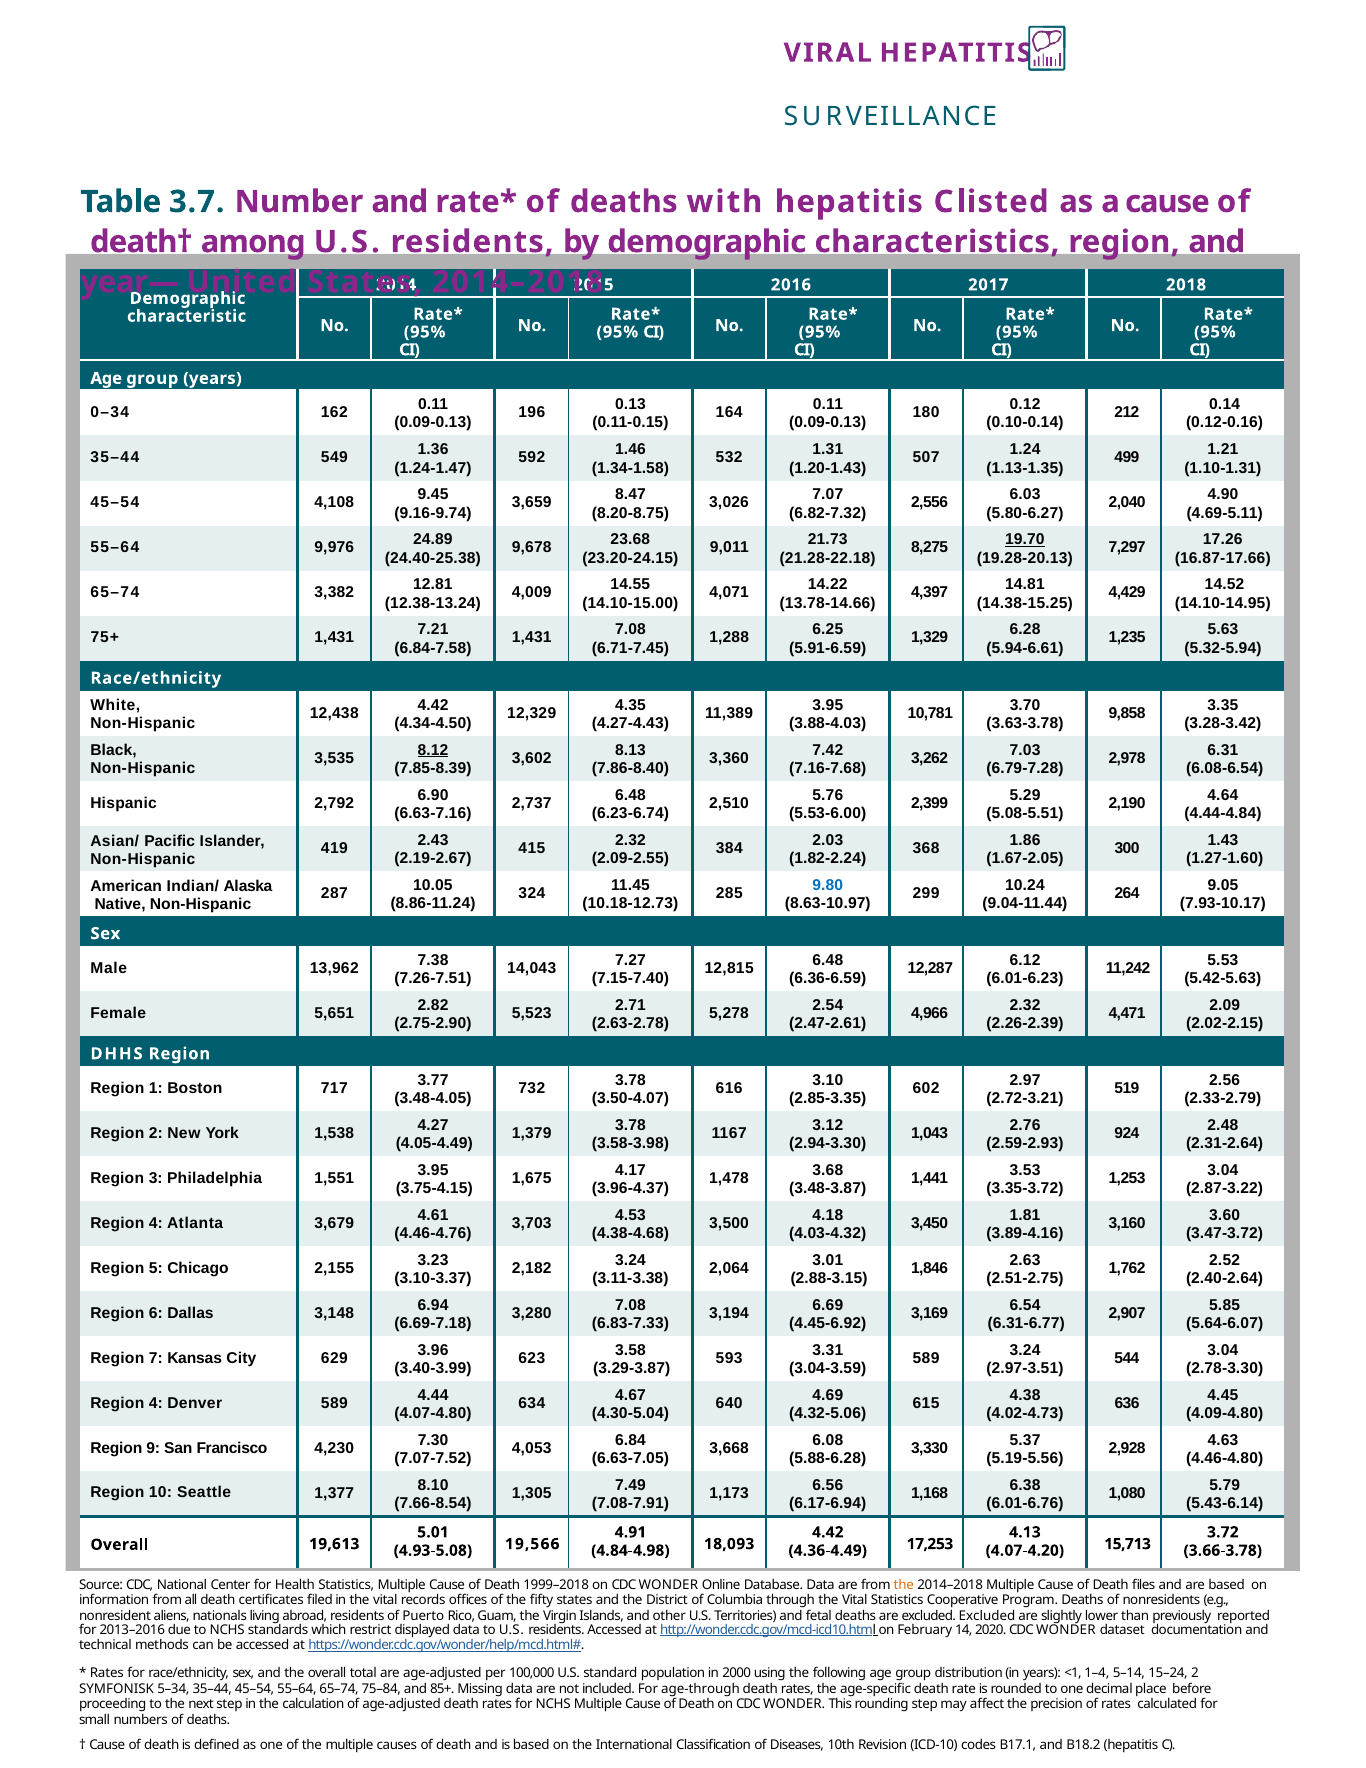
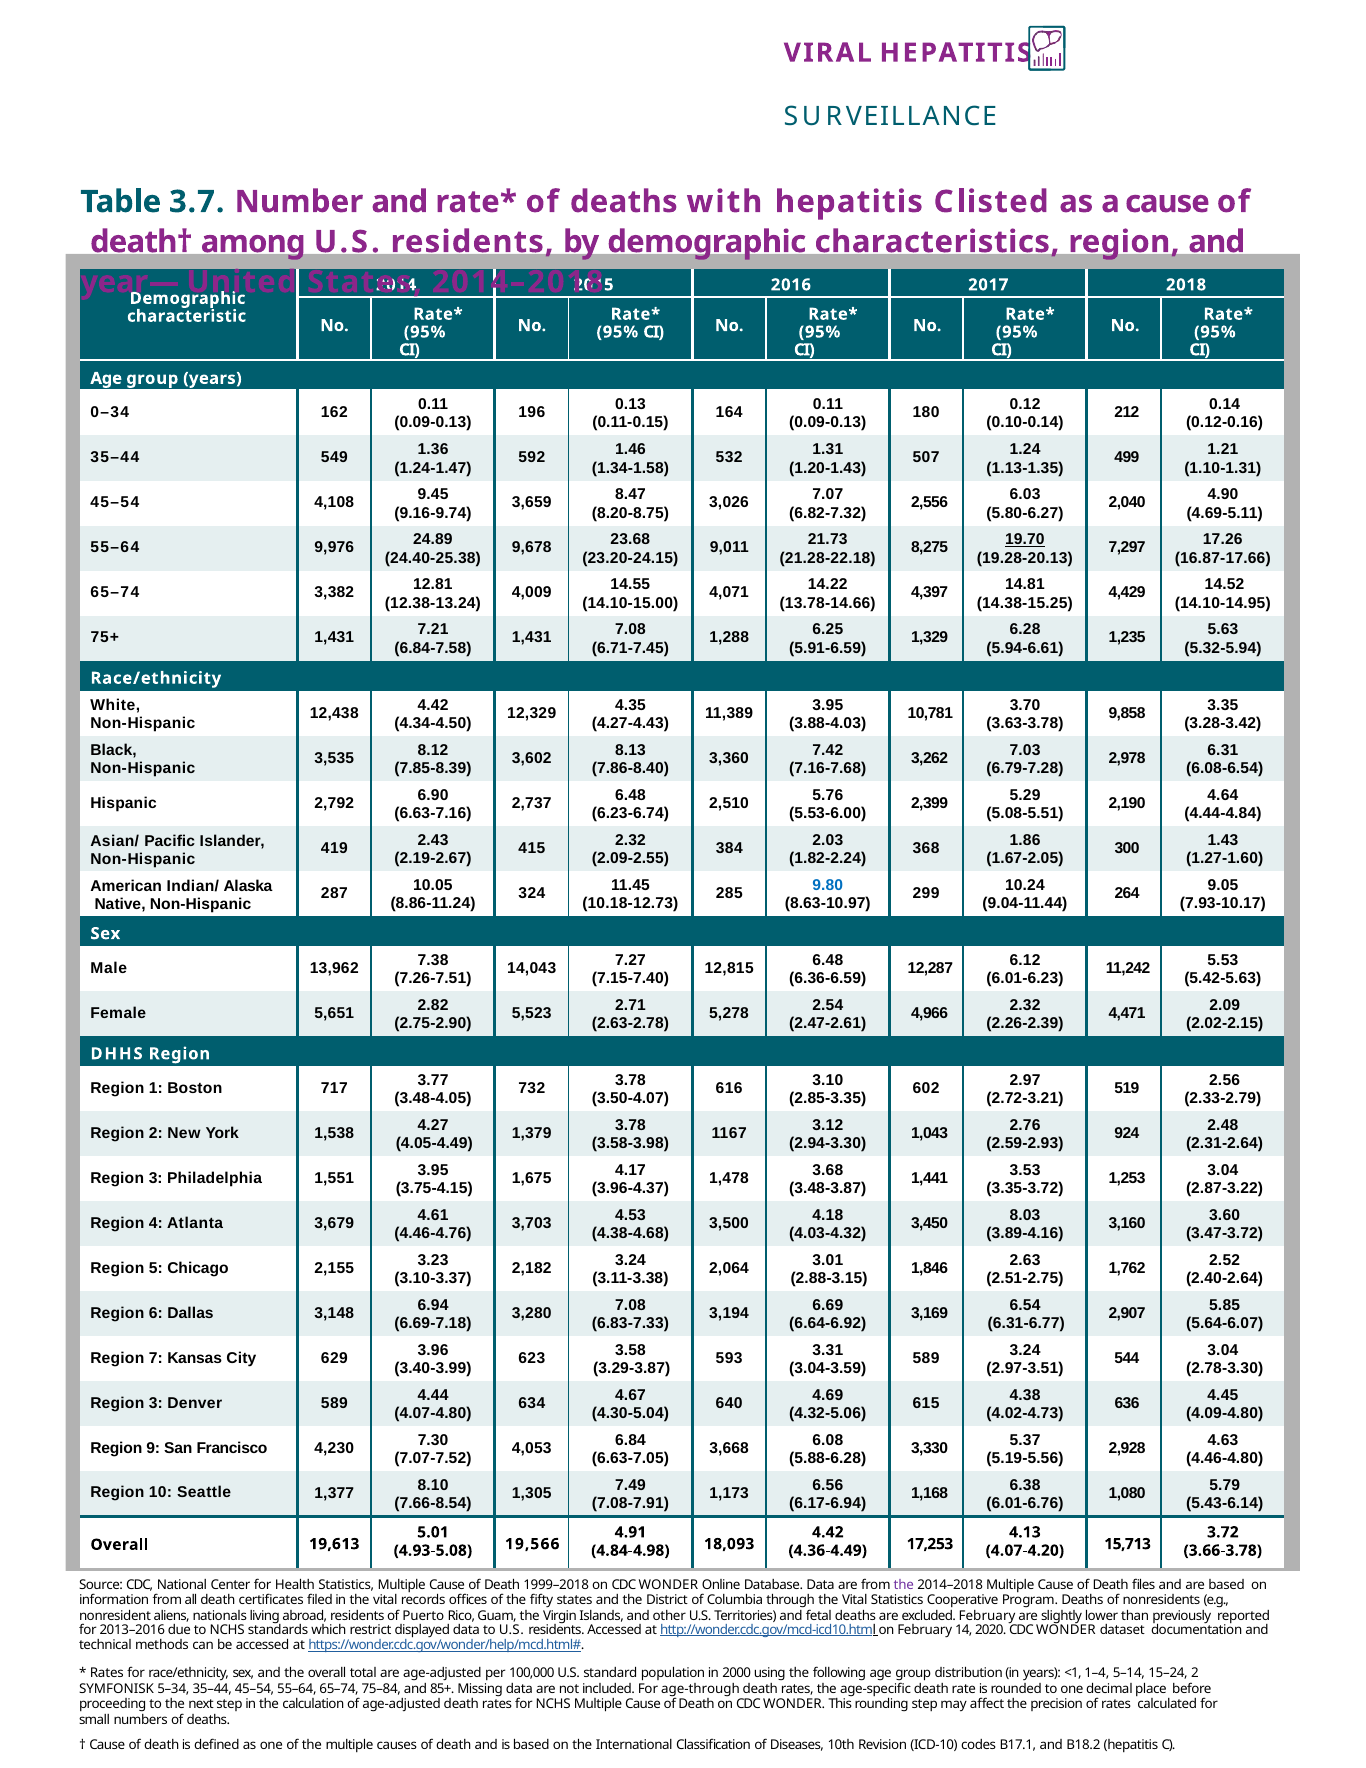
8.12 underline: present -> none (433, 750)
1.81: 1.81 -> 8.03 (1025, 1215)
4.45-6.92: 4.45-6.92 -> 6.64-6.92 (828, 1324)
4: 4 -> 3 (156, 1403)
the colour: orange -> purple (904, 1585)
excluded Excluded: Excluded -> February (987, 1616)
